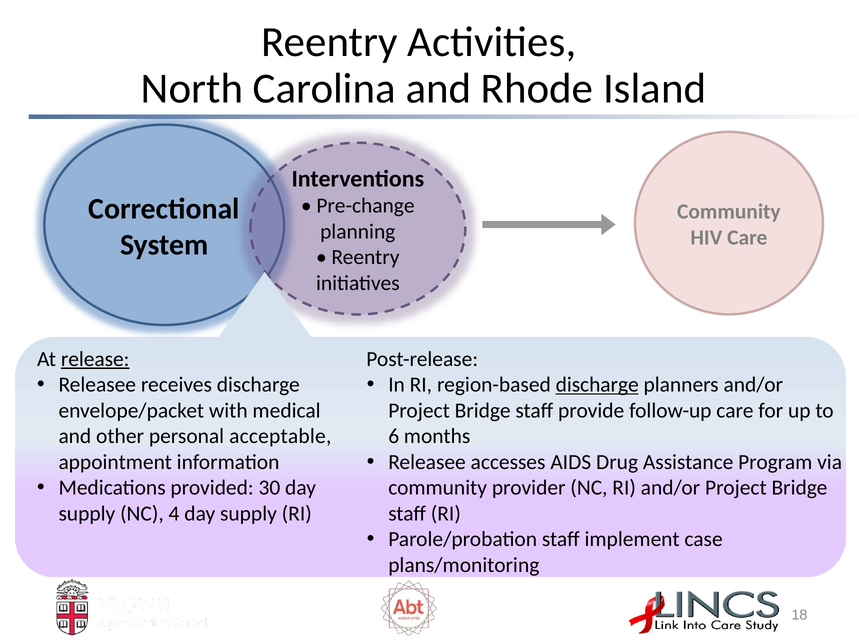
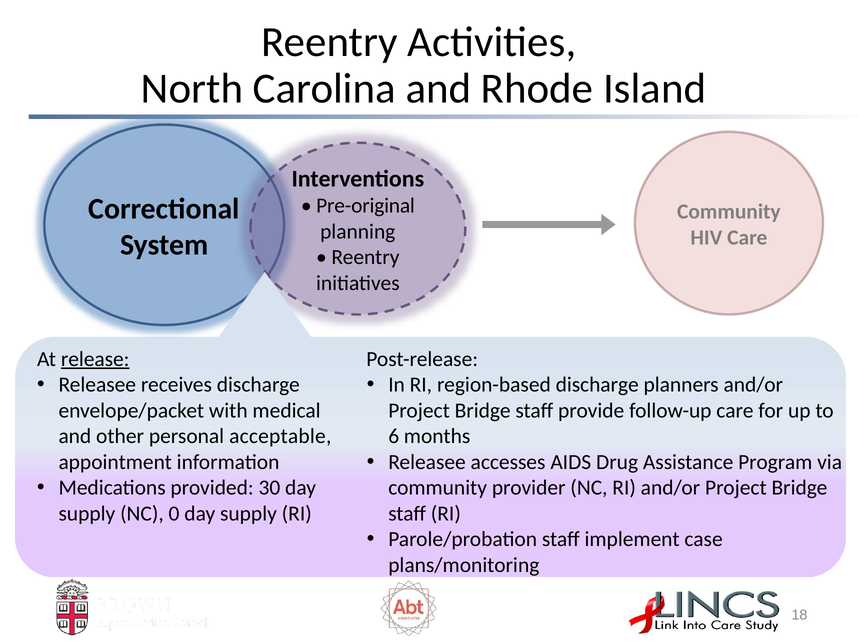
Pre-change: Pre-change -> Pre-original (366, 206)
discharge underline: present -> none (597, 385)
4: 4 -> 0 (174, 514)
